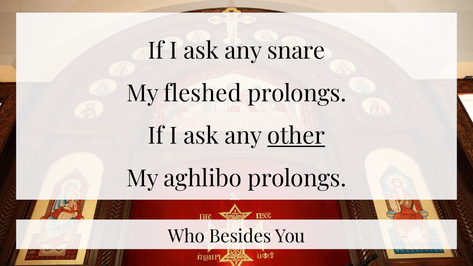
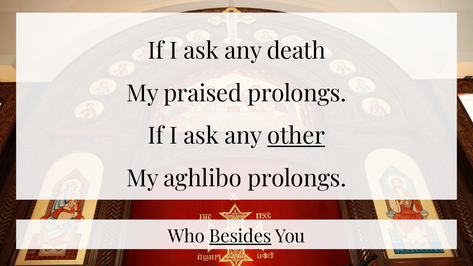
snare: snare -> death (296, 51)
fleshed: fleshed -> praised (203, 94)
Besides underline: none -> present (240, 237)
